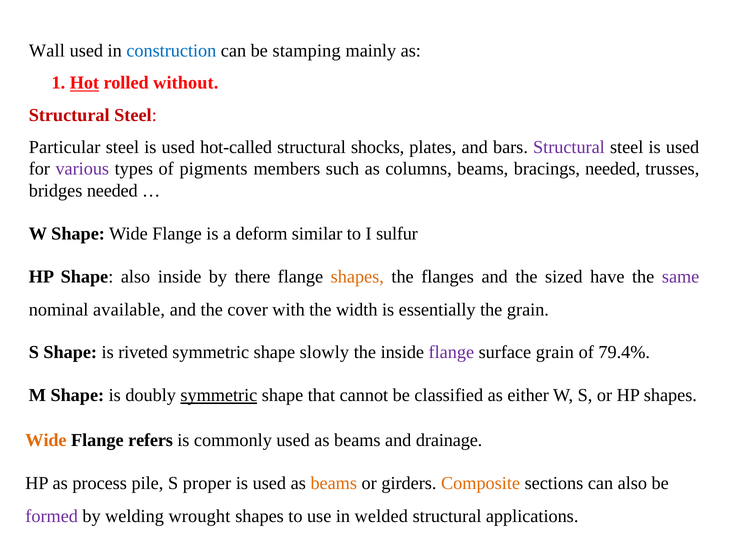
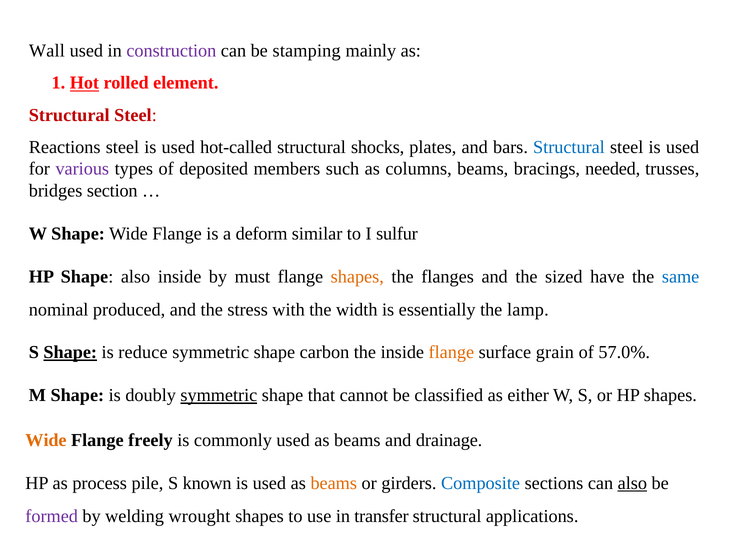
construction colour: blue -> purple (171, 51)
without: without -> element (186, 83)
Particular: Particular -> Reactions (65, 147)
Structural colour: purple -> blue (569, 147)
pigments: pigments -> deposited (214, 169)
bridges needed: needed -> section (112, 191)
there: there -> must (252, 277)
same colour: purple -> blue (681, 277)
available: available -> produced (129, 309)
cover: cover -> stress (248, 309)
the grain: grain -> lamp (528, 309)
Shape underline: none -> present (70, 352)
riveted: riveted -> reduce (143, 352)
slowly: slowly -> carbon (324, 352)
flange colour: purple -> orange (451, 352)
79.4%: 79.4% -> 57.0% (624, 352)
refers: refers -> freely (150, 440)
proper: proper -> known (207, 483)
Composite colour: orange -> blue (481, 483)
also underline: none -> present (632, 483)
welded: welded -> transfer (381, 516)
